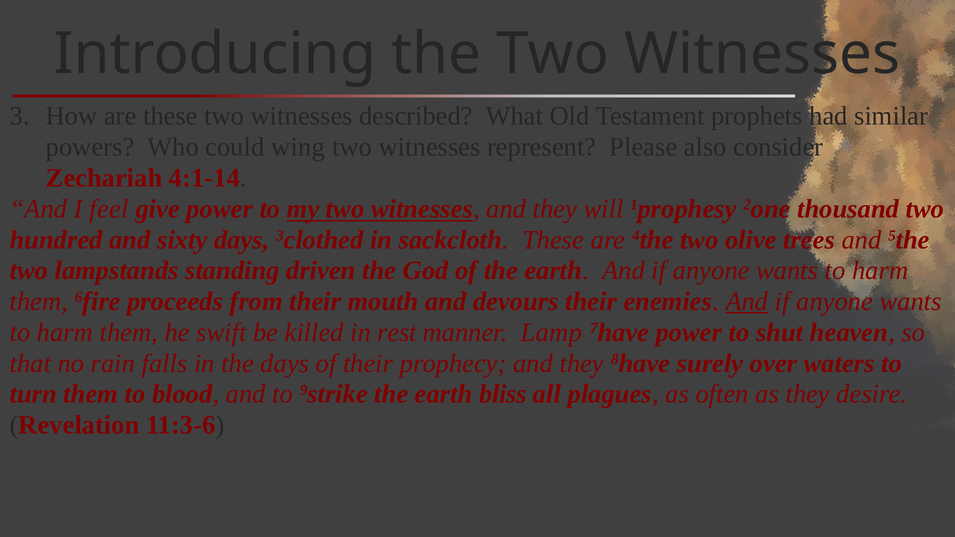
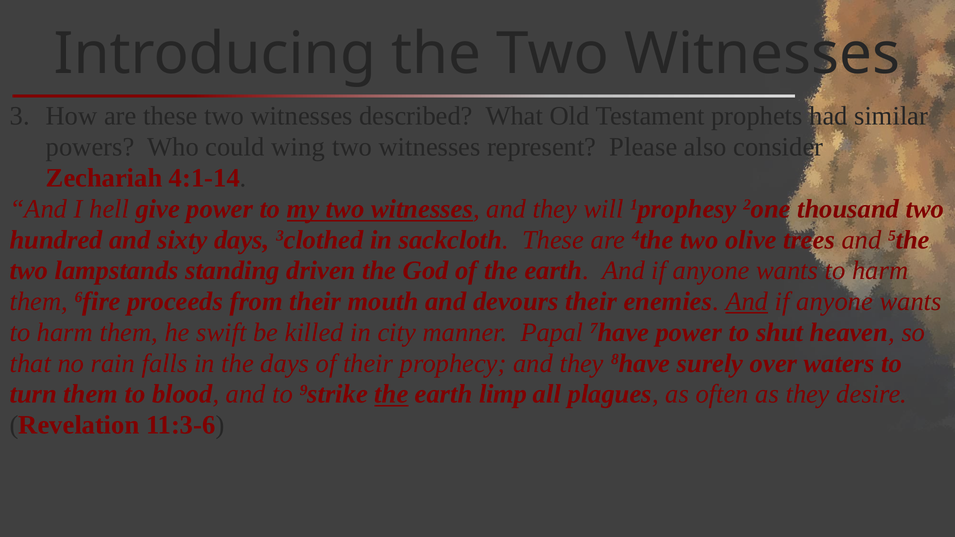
feel: feel -> hell (109, 209)
rest: rest -> city (397, 333)
Lamp: Lamp -> Papal (552, 333)
the underline: none -> present (391, 394)
bliss: bliss -> limp (503, 394)
